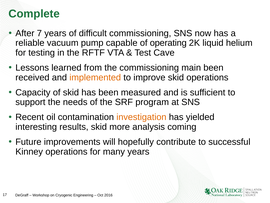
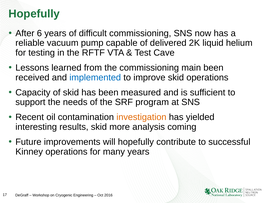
Complete: Complete -> Hopefully (34, 14)
7: 7 -> 6 (39, 33)
operating: operating -> delivered (168, 43)
implemented colour: orange -> blue (95, 77)
